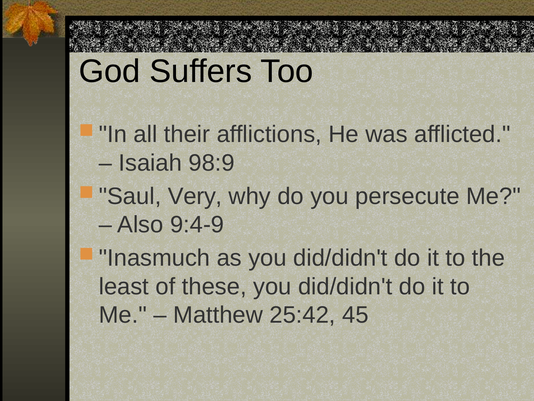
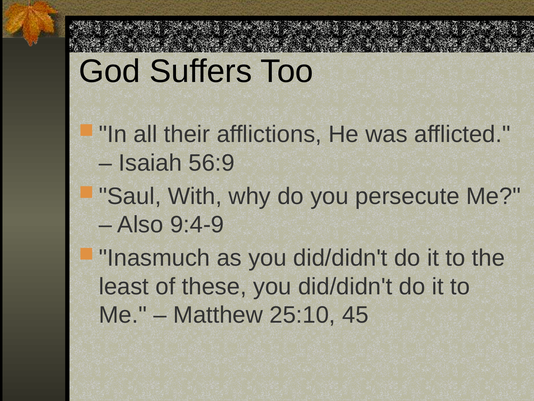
98:9: 98:9 -> 56:9 (212, 163)
Very: Very -> With (195, 196)
25:42: 25:42 -> 25:10 (303, 315)
